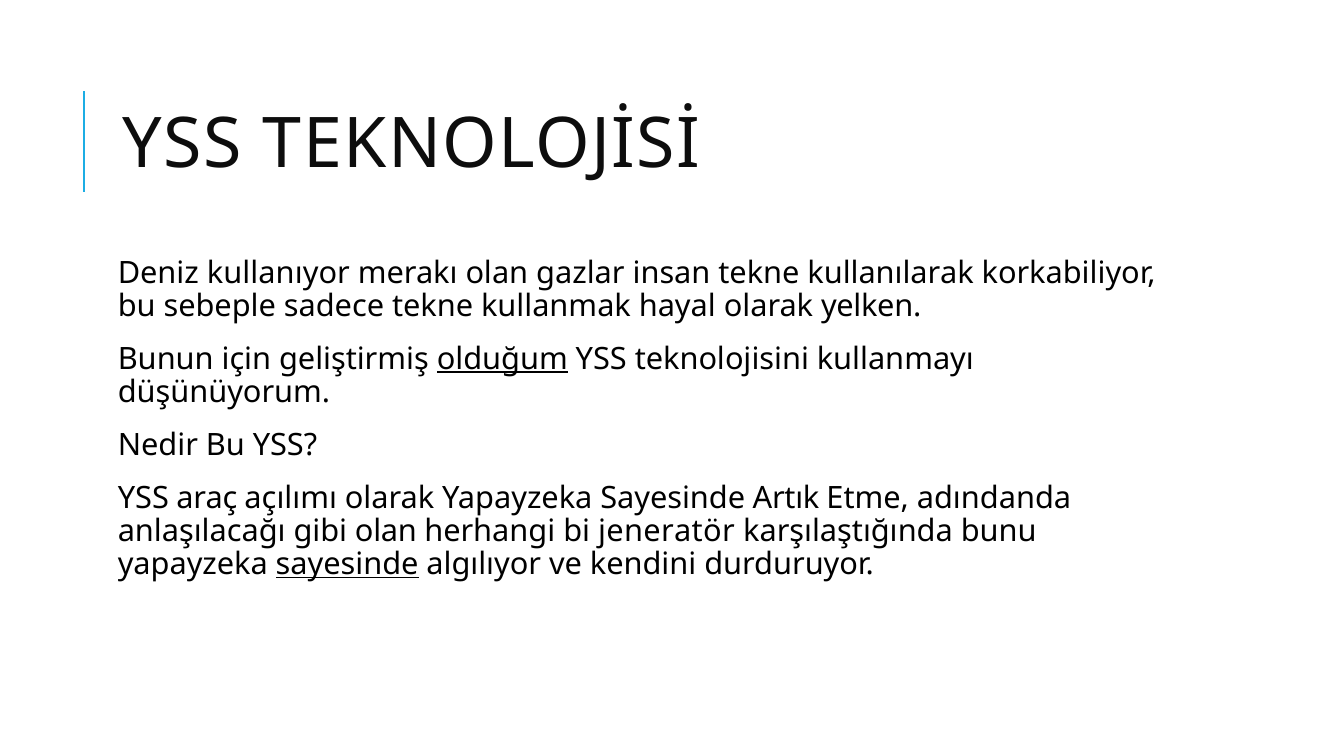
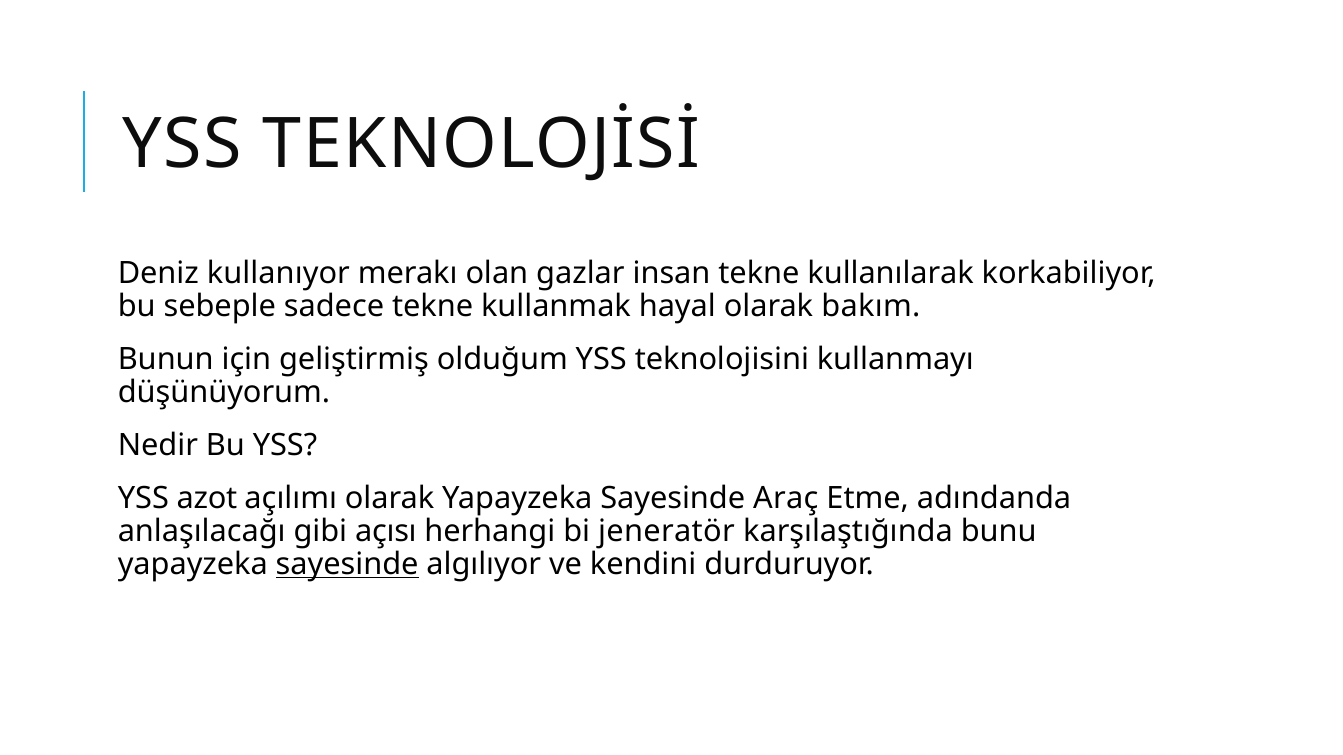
yelken: yelken -> bakım (871, 306)
olduğum underline: present -> none (502, 359)
araç: araç -> azot (207, 498)
Artık: Artık -> Araç (786, 498)
gibi olan: olan -> açısı (386, 531)
